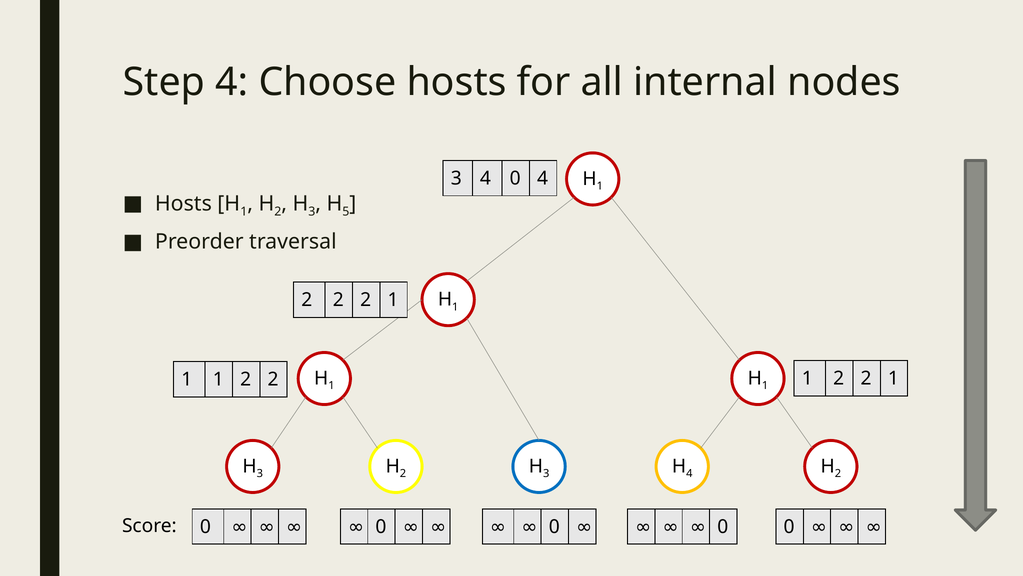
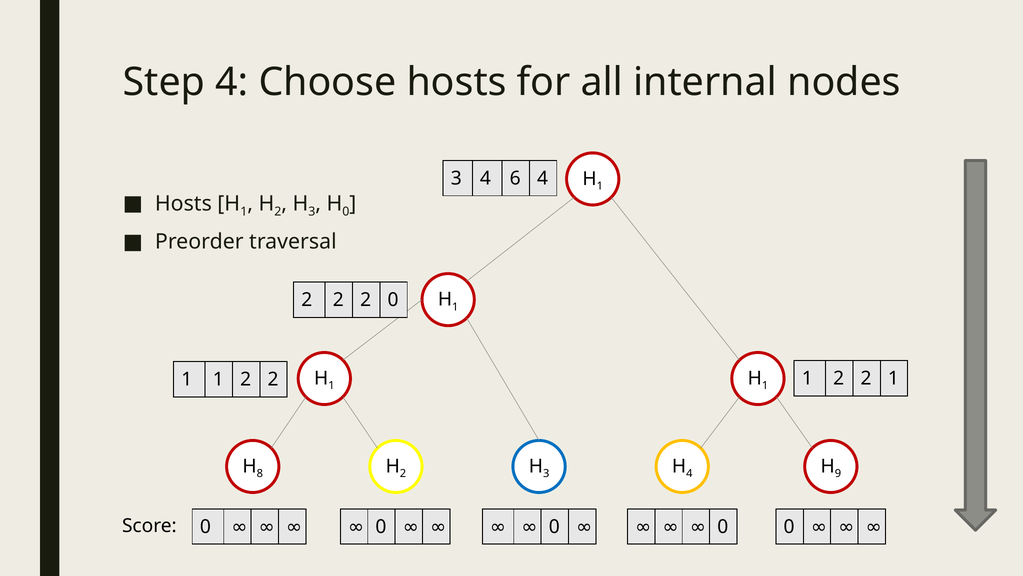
4 0: 0 -> 6 (515, 178)
5: 5 -> 0 (346, 212)
2 2 2 1: 1 -> 0 (393, 300)
3: 3 -> 8 (260, 473)
2: 2 -> 9 (838, 473)
